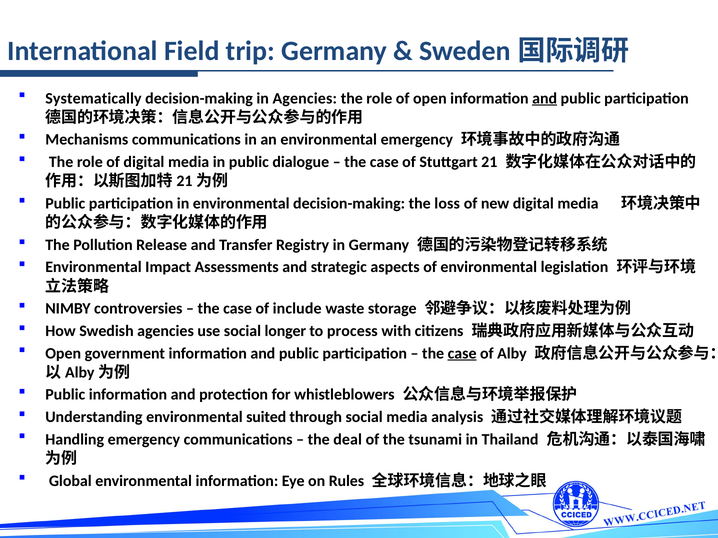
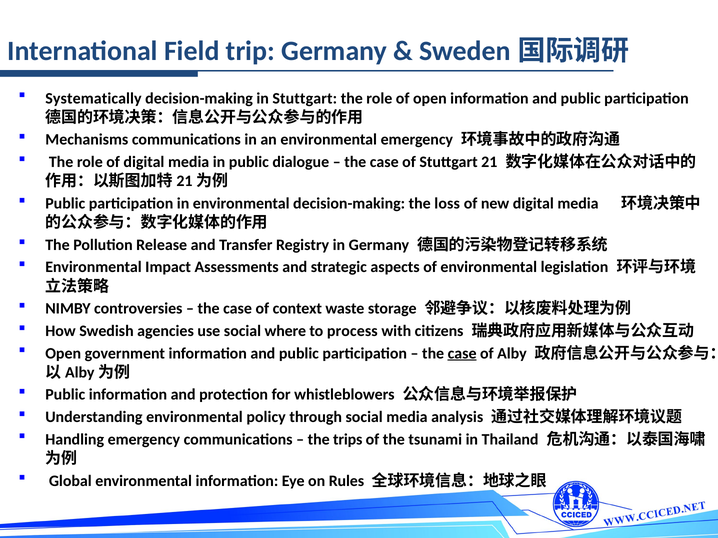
in Agencies: Agencies -> Stuttgart (305, 98)
and underline: present -> none (545, 98)
include: include -> context (297, 309)
longer: longer -> where (285, 331)
suited: suited -> policy (266, 417)
deal: deal -> trips (348, 440)
